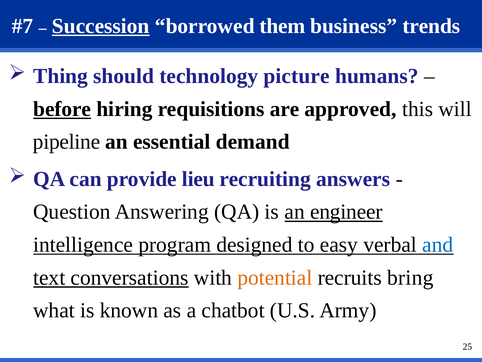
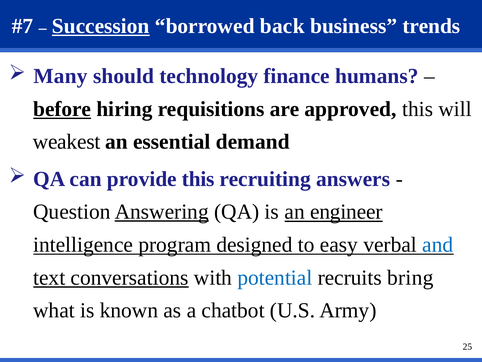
them: them -> back (282, 26)
Thing: Thing -> Many (60, 76)
picture: picture -> finance (297, 76)
pipeline: pipeline -> weakest (67, 142)
provide lieu: lieu -> this (198, 179)
Answering underline: none -> present (162, 212)
potential colour: orange -> blue (275, 277)
